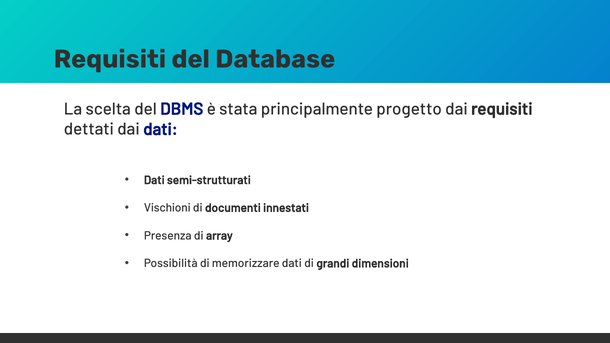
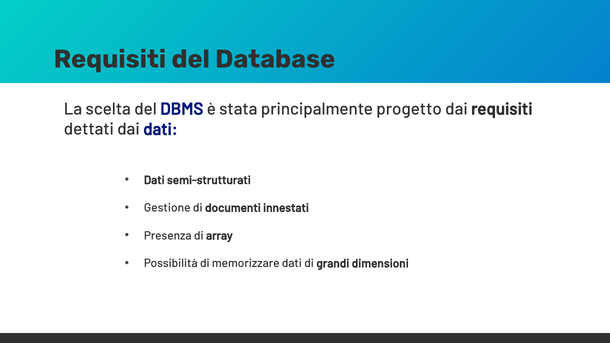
Vischioni: Vischioni -> Gestione (167, 208)
